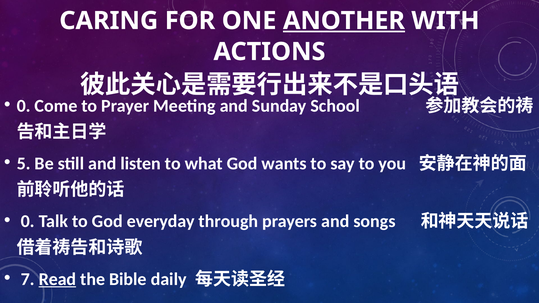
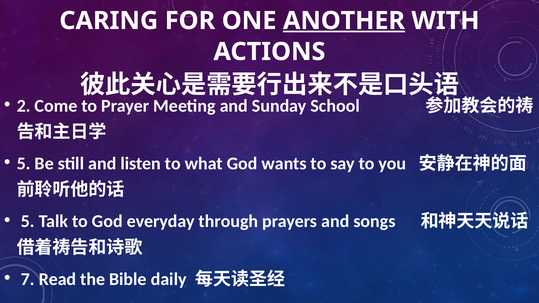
0: 0 -> 2 (24, 106)
0: 0 -> 5 (28, 221)
Read underline: present -> none (57, 279)
